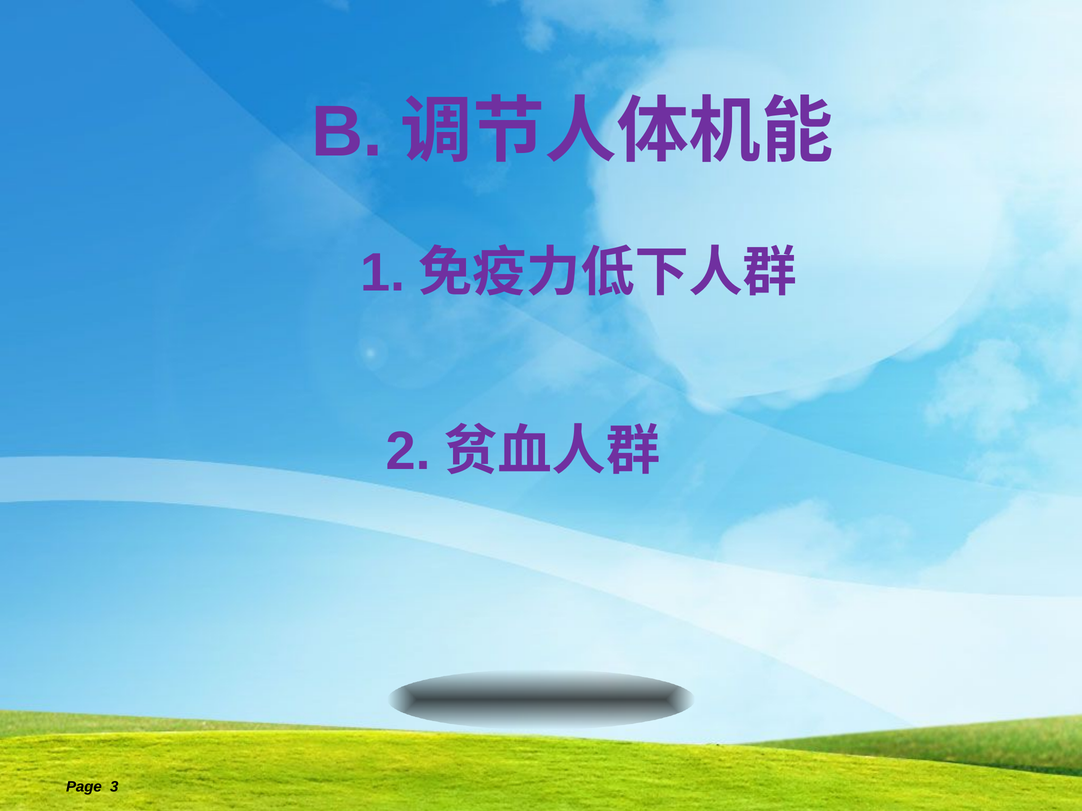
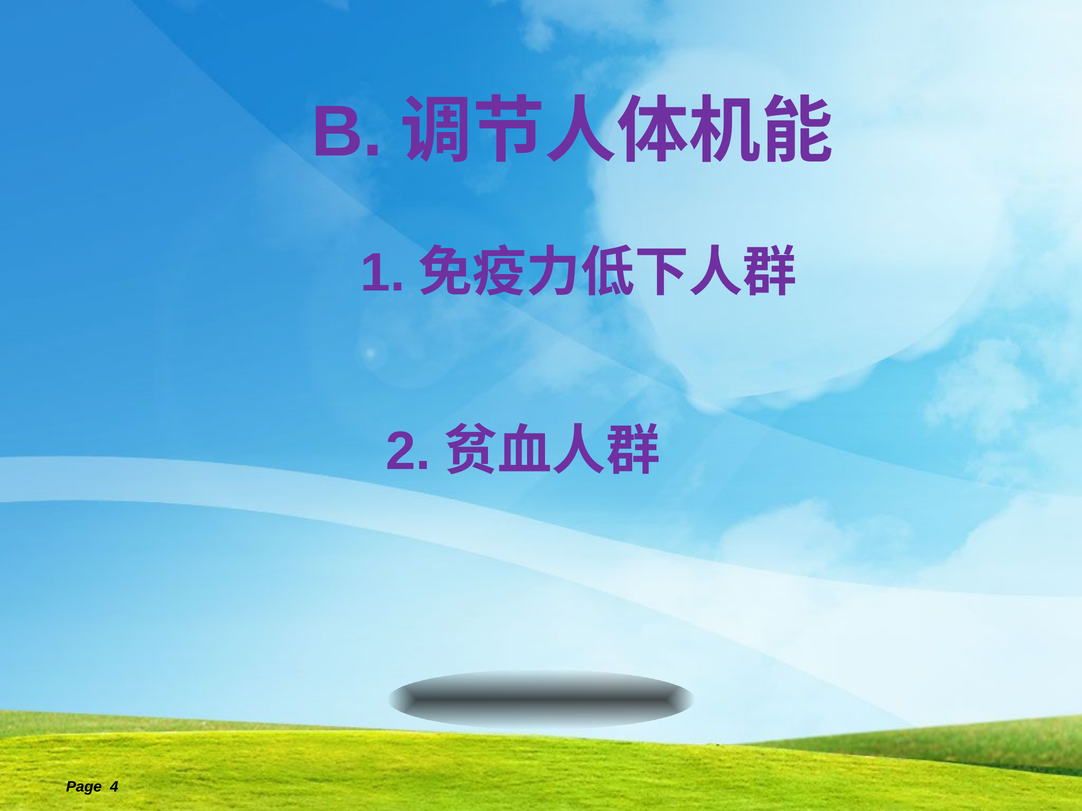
3: 3 -> 4 (114, 787)
